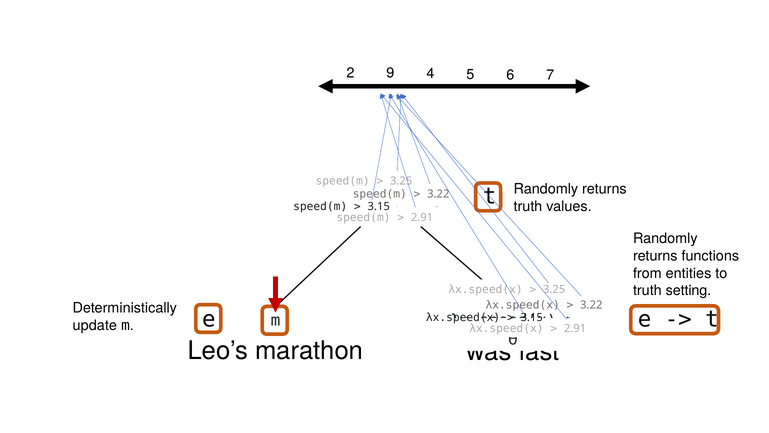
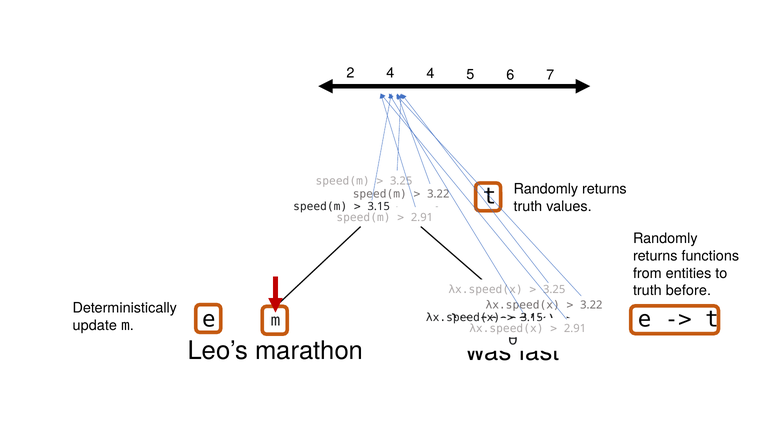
2 9: 9 -> 4 (390, 73)
setting: setting -> before (688, 290)
